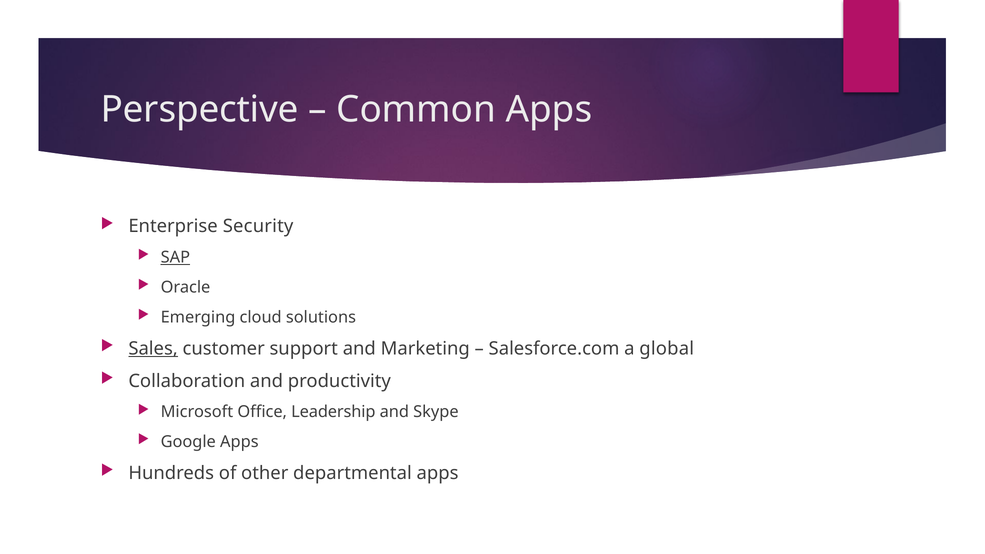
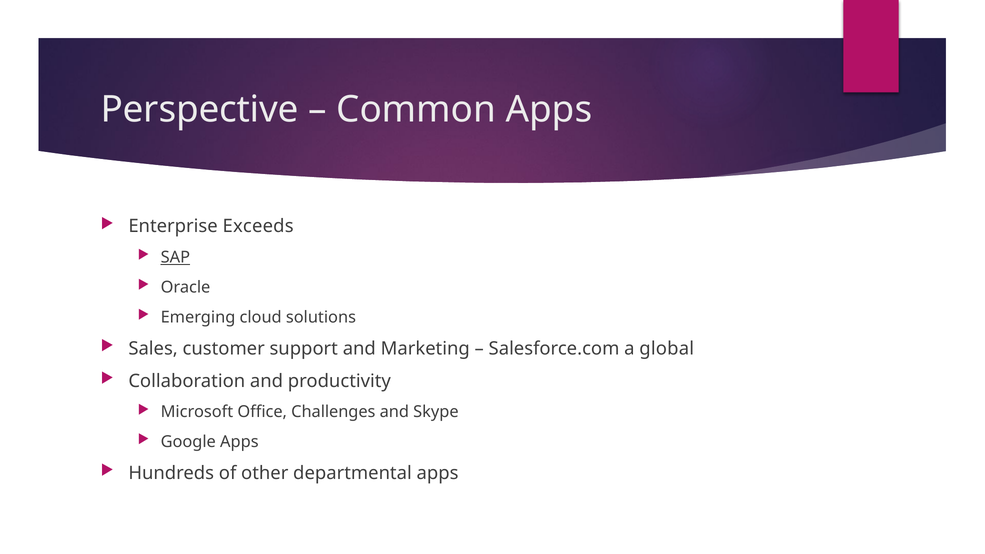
Security: Security -> Exceeds (258, 226)
Sales underline: present -> none (153, 349)
Leadership: Leadership -> Challenges (333, 412)
